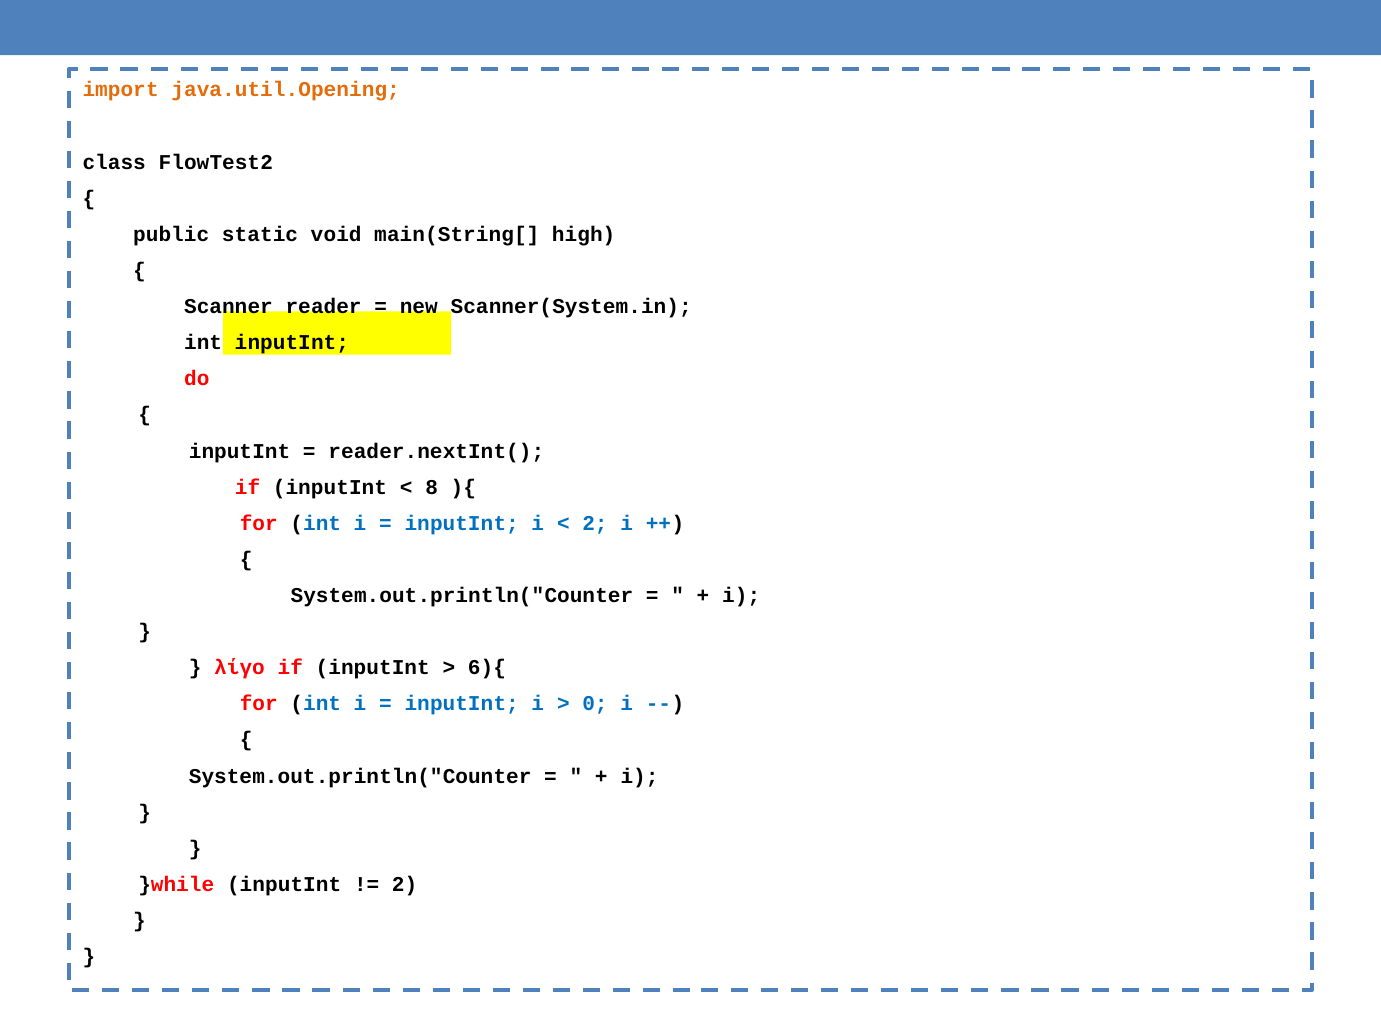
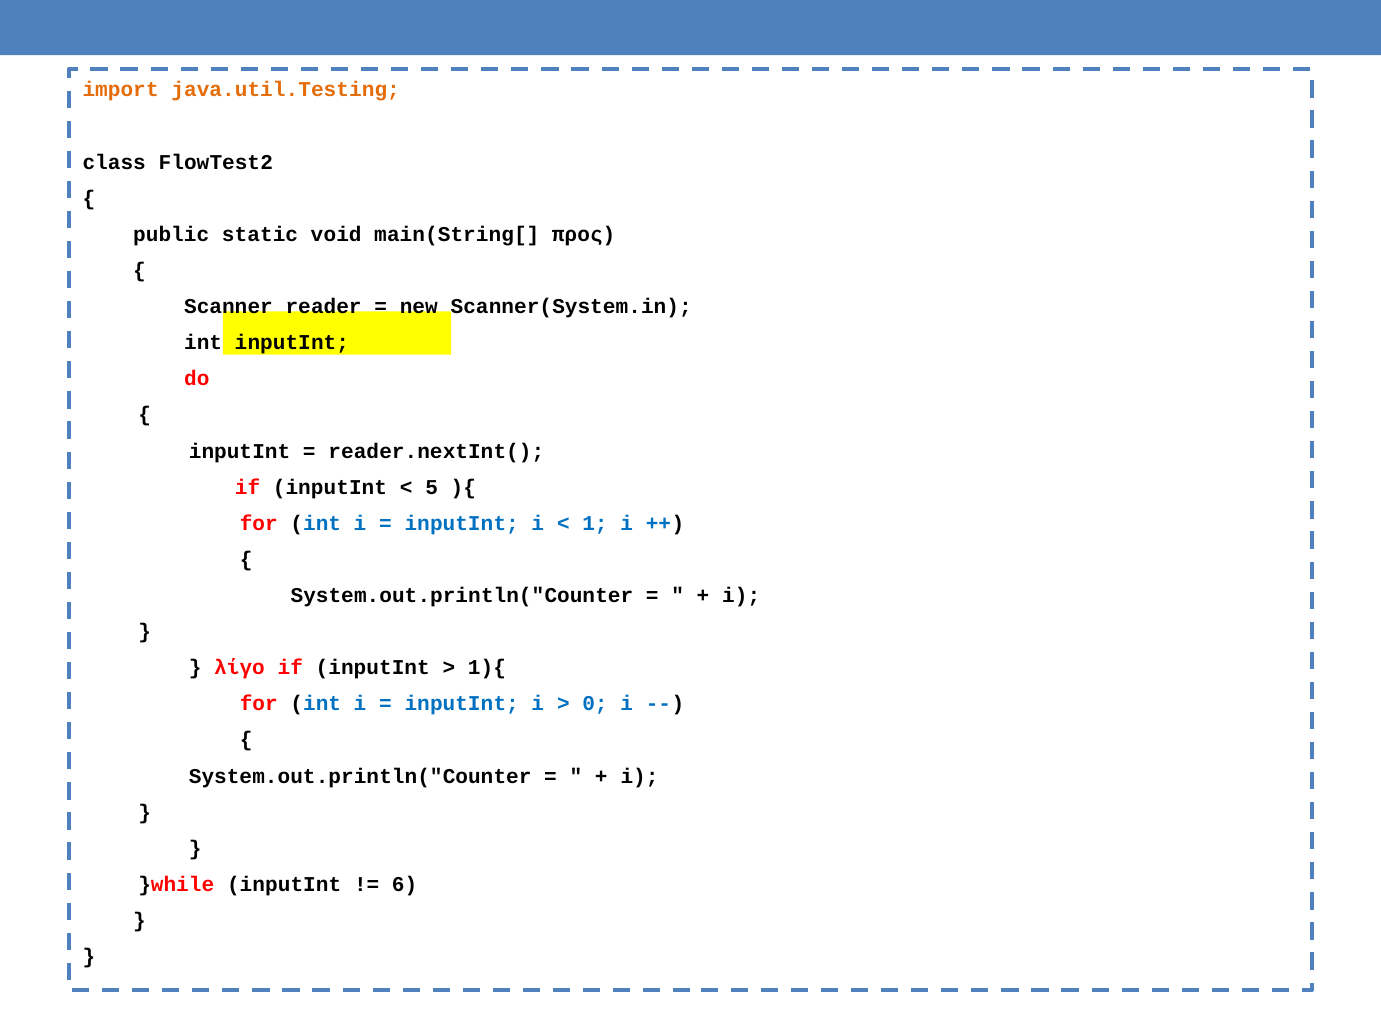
java.util.Opening: java.util.Opening -> java.util.Testing (286, 90)
high: high -> προς (584, 234)
8: 8 -> 5 (432, 487)
2: 2 -> 1 (595, 523)
6){: 6){ -> 1){ (487, 668)
2: 2 -> 6 (405, 884)
